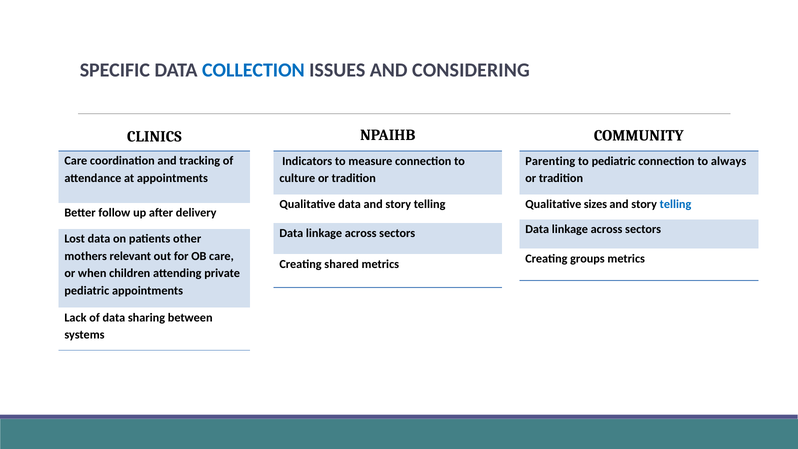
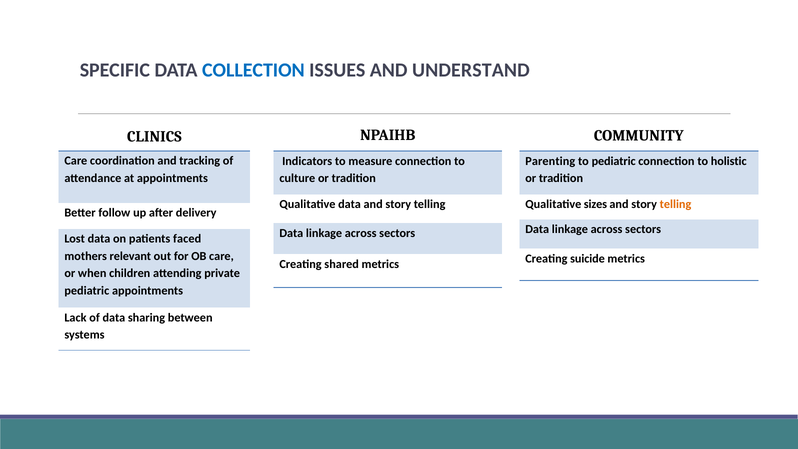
CONSIDERING: CONSIDERING -> UNDERSTAND (471, 70)
always: always -> holistic (729, 161)
telling colour: blue -> orange (676, 204)
other: other -> faced (187, 239)
groups: groups -> suicide (588, 259)
